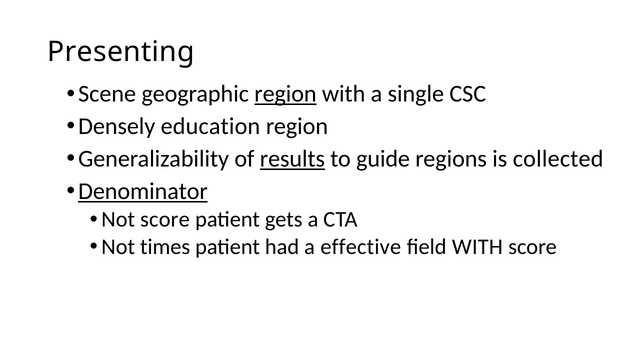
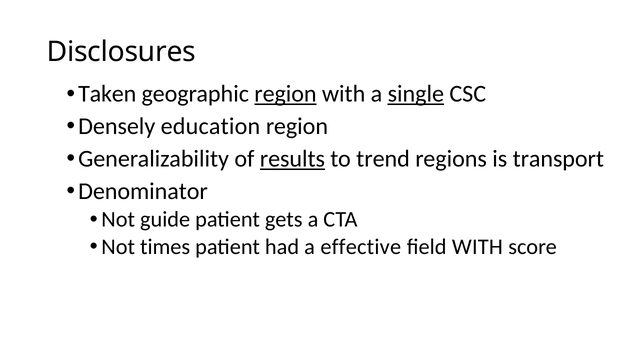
Presenting: Presenting -> Disclosures (121, 52)
Scene: Scene -> Taken (107, 94)
single underline: none -> present (416, 94)
guide: guide -> trend (383, 159)
collected: collected -> transport (558, 159)
Denominator underline: present -> none (143, 191)
Not score: score -> guide (165, 220)
